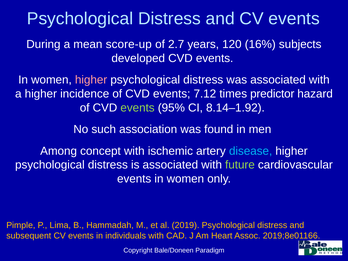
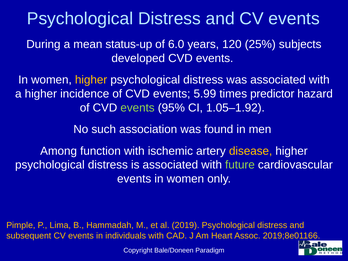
score-up: score-up -> status-up (129, 44)
2.7: 2.7 -> 6.0 (176, 44)
16%: 16% -> 25% (260, 44)
higher colour: pink -> yellow (91, 80)
7.12: 7.12 -> 5.99 (205, 94)
8.14–1.92: 8.14–1.92 -> 1.05–1.92 (235, 108)
concept: concept -> function (100, 151)
disease colour: light blue -> yellow (251, 151)
